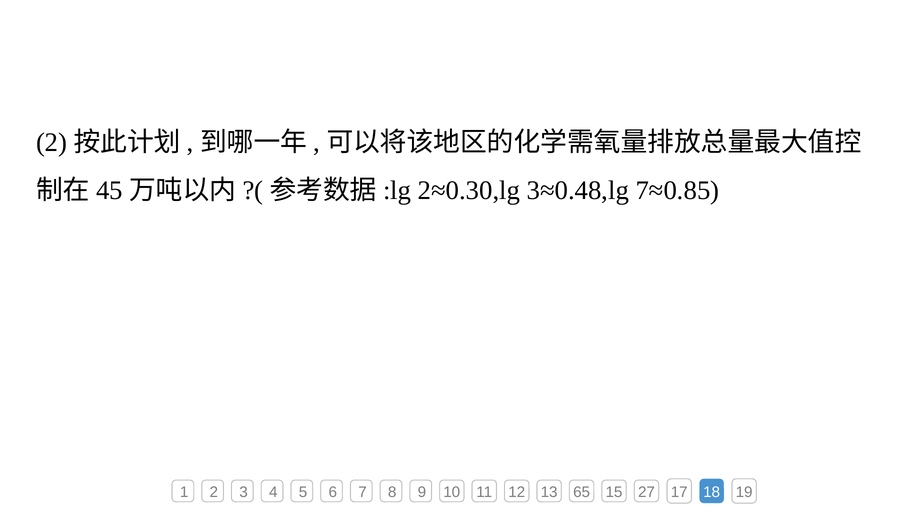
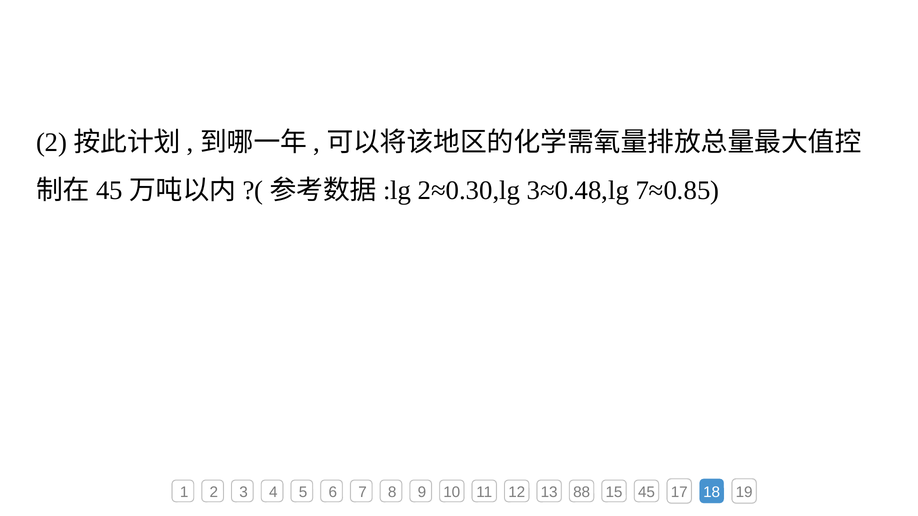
65: 65 -> 88 (582, 492)
15 27: 27 -> 45 (646, 492)
